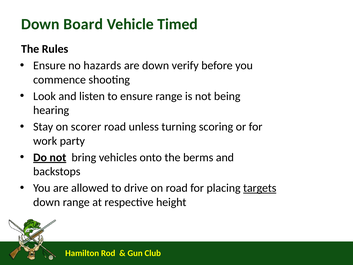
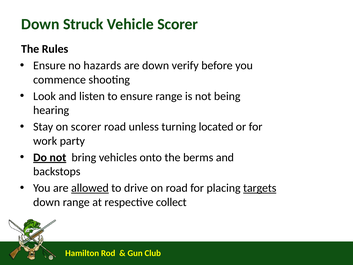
Board: Board -> Struck (83, 24)
Vehicle Timed: Timed -> Scorer (178, 24)
scoring: scoring -> located (216, 127)
allowed underline: none -> present (90, 188)
height: height -> collect (171, 202)
